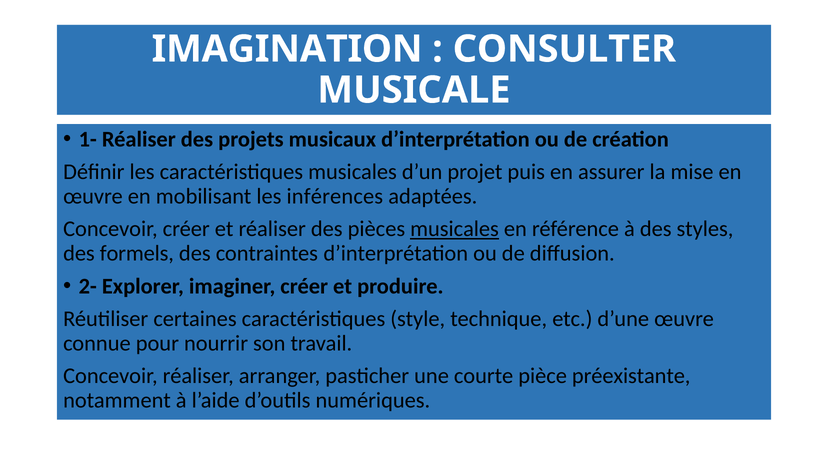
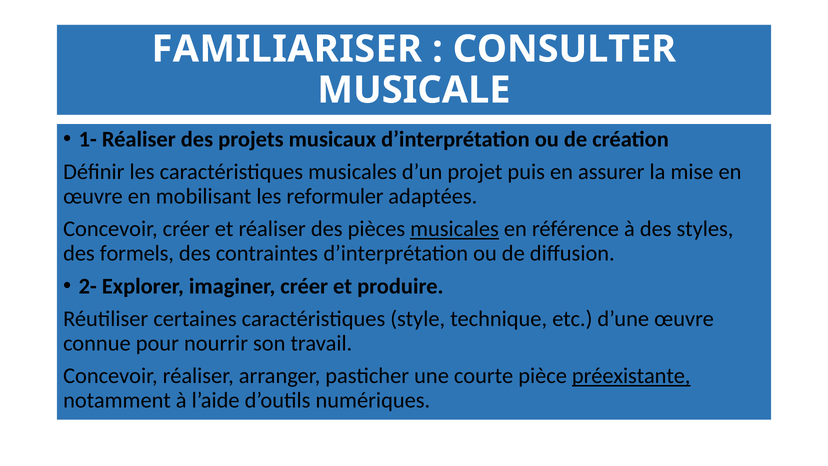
IMAGINATION: IMAGINATION -> FAMILIARISER (287, 49)
inférences: inférences -> reformuler (335, 196)
préexistante underline: none -> present (631, 376)
